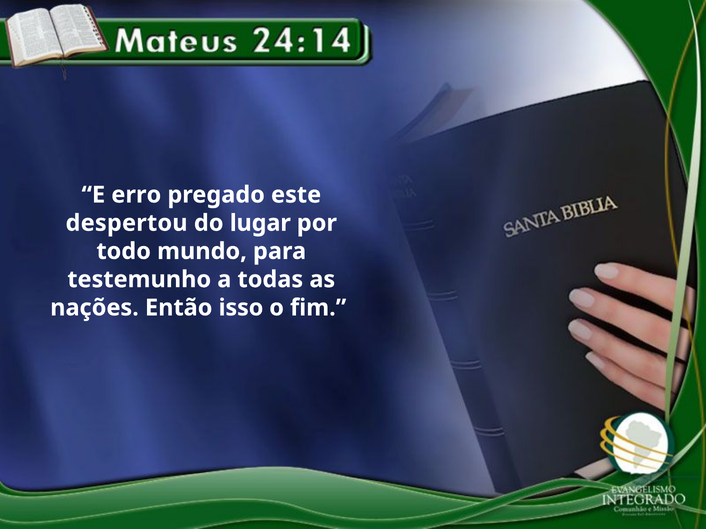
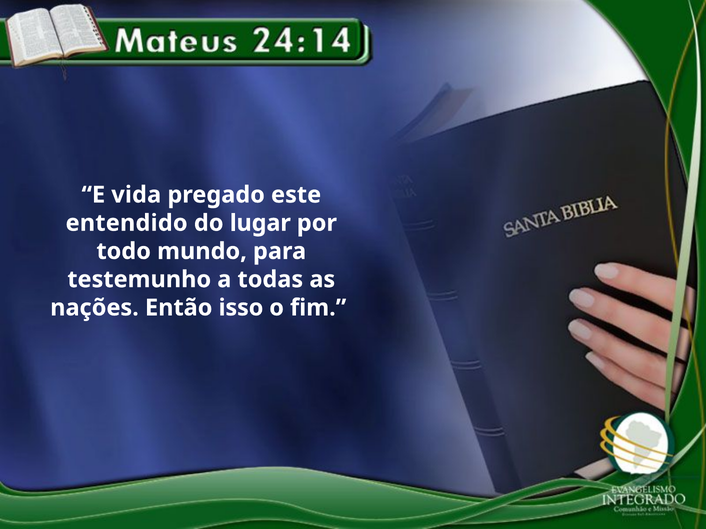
erro: erro -> vida (136, 195)
despertou: despertou -> entendido (127, 223)
